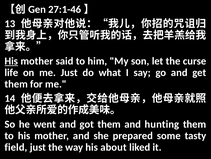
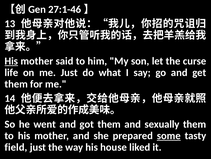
hunting: hunting -> sexually (162, 124)
some underline: none -> present (169, 135)
about: about -> house (114, 146)
